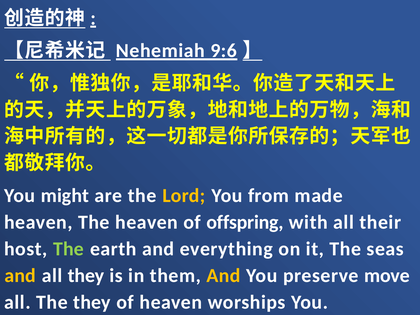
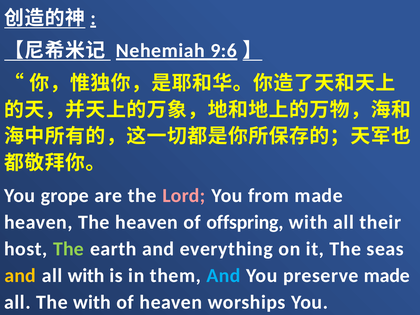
might: might -> grope (65, 196)
Lord colour: yellow -> pink (184, 196)
all they: they -> with (86, 275)
And colour: yellow -> light blue (223, 275)
preserve move: move -> made (387, 275)
The they: they -> with (92, 302)
